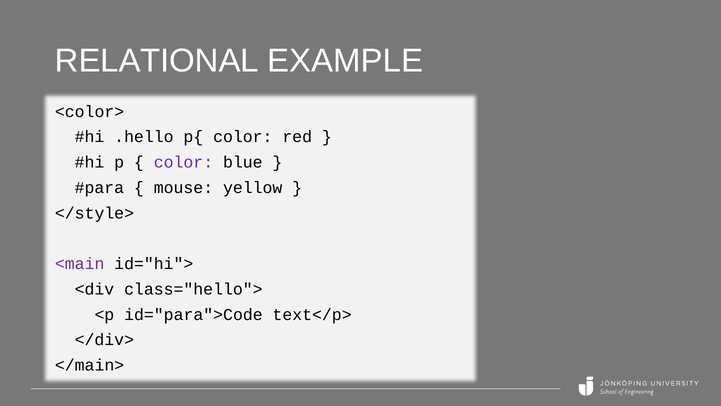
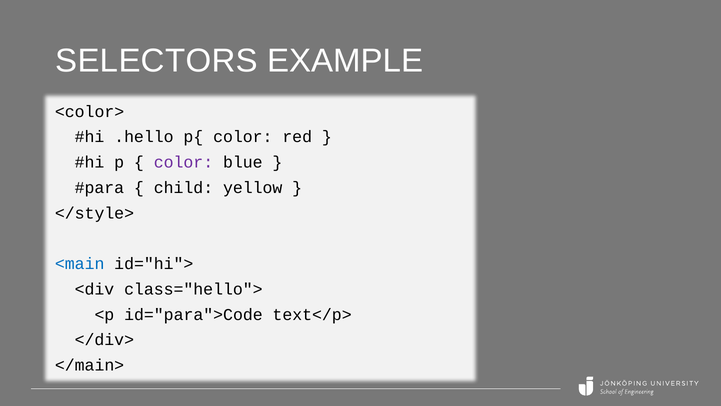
RELATIONAL: RELATIONAL -> SELECTORS (157, 61)
mouse: mouse -> child (183, 188)
<main colour: purple -> blue (80, 264)
